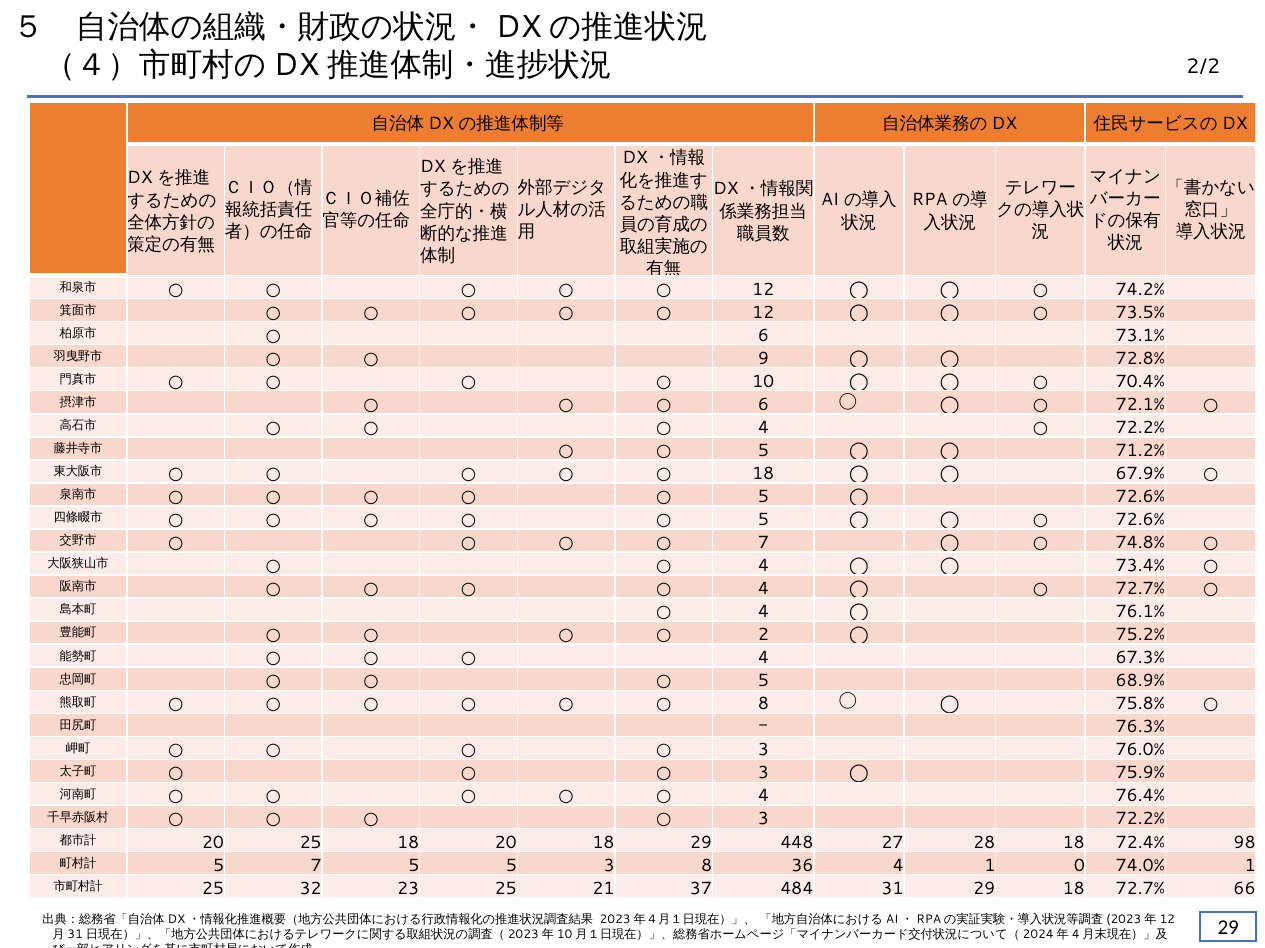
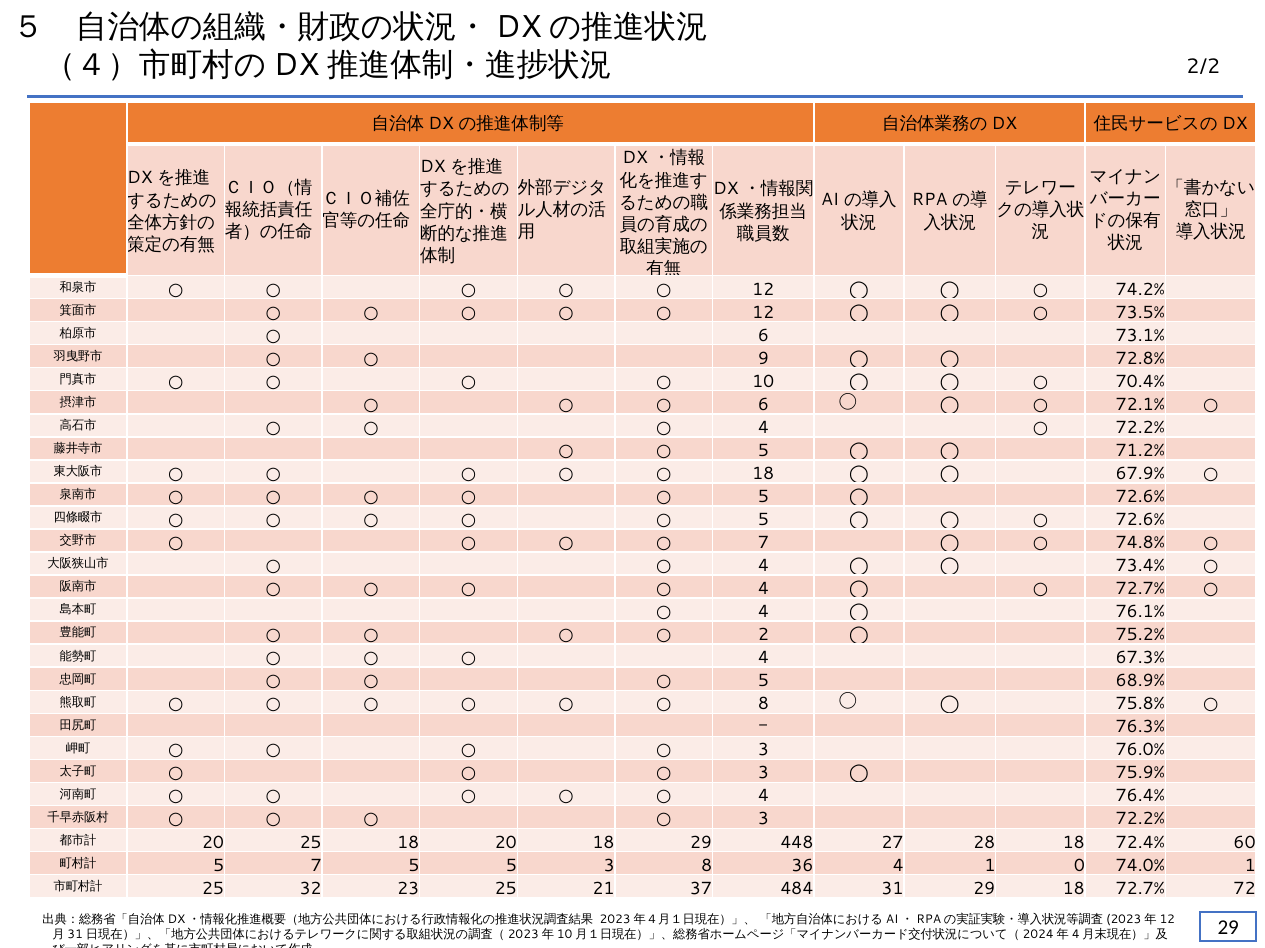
98: 98 -> 60 (1245, 843)
66: 66 -> 72 (1245, 889)
